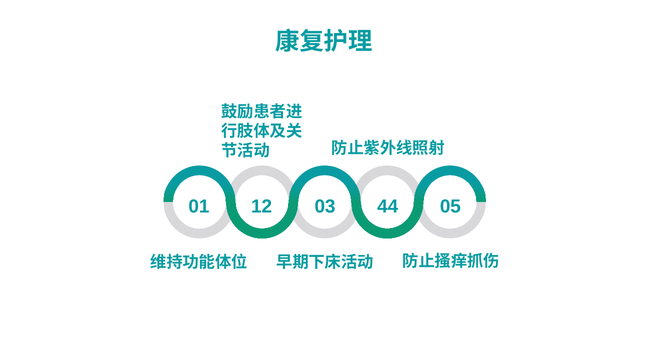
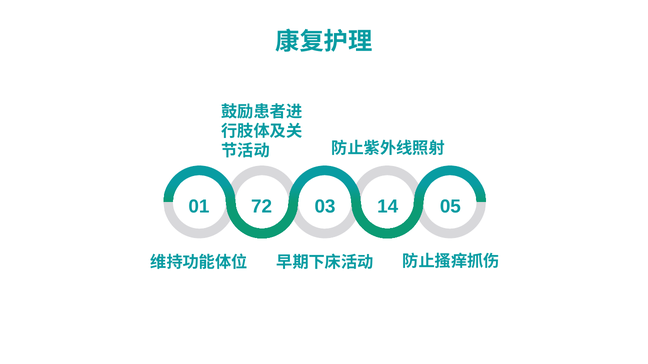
12: 12 -> 72 (262, 207)
44: 44 -> 14 (388, 207)
